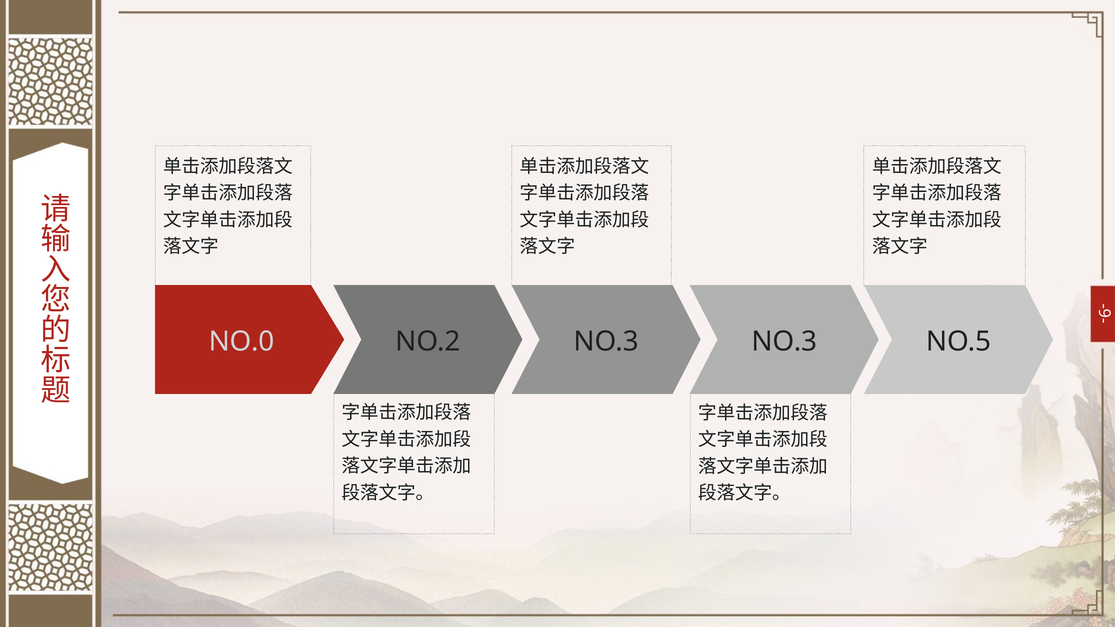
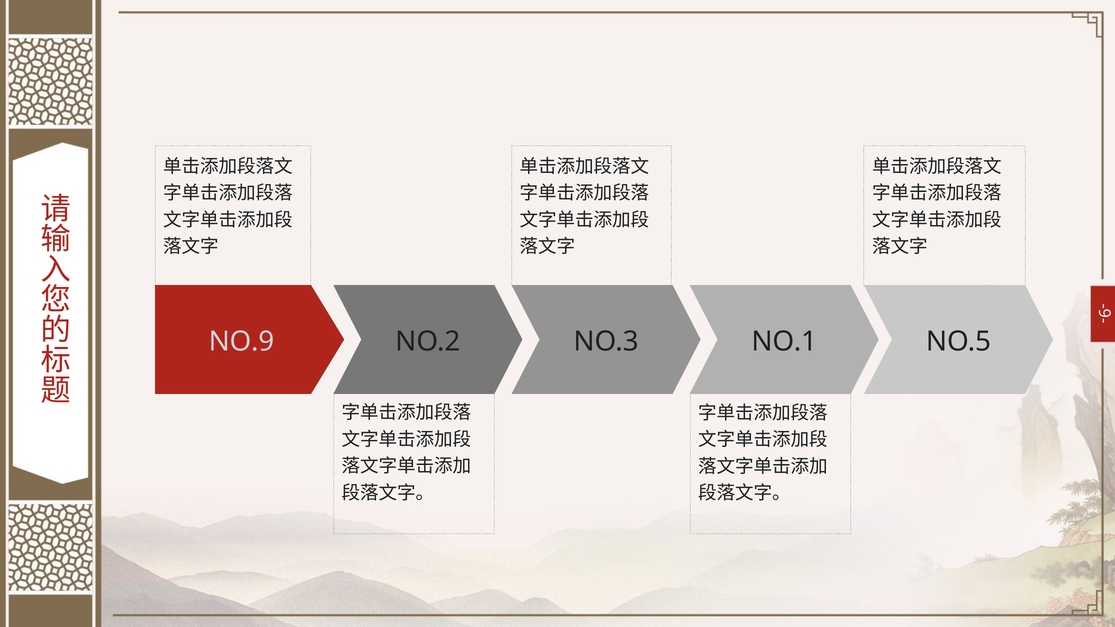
NO.0: NO.0 -> NO.9 (241, 341)
NO.3 NO.3: NO.3 -> NO.1 (784, 341)
